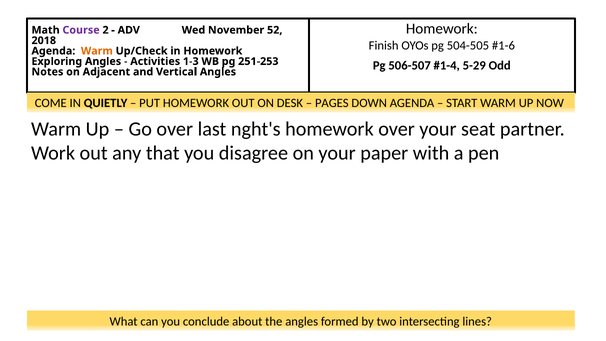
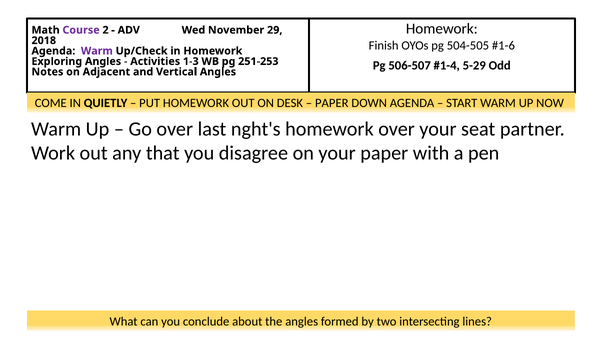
52: 52 -> 29 (275, 30)
Warm colour: orange -> purple (97, 51)
PAGES: PAGES -> PAPER (332, 103)
